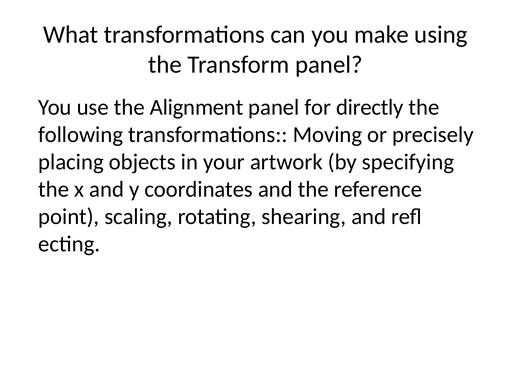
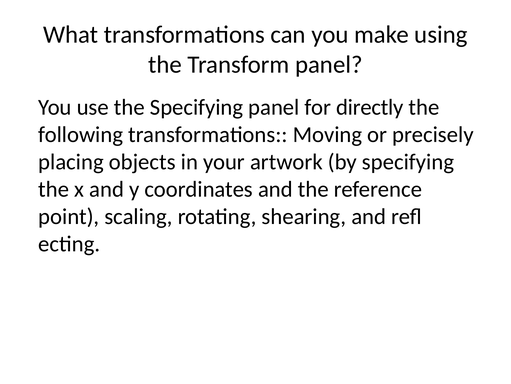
the Alignment: Alignment -> Specifying (197, 107)
